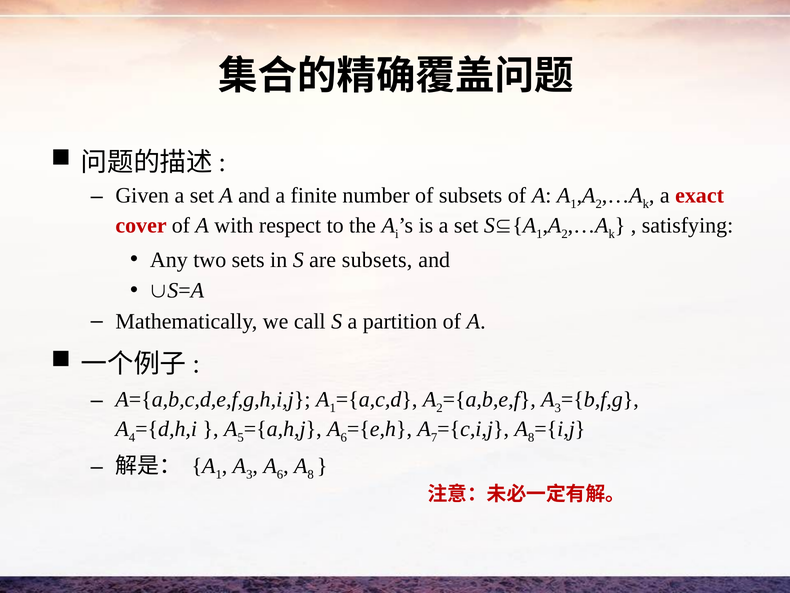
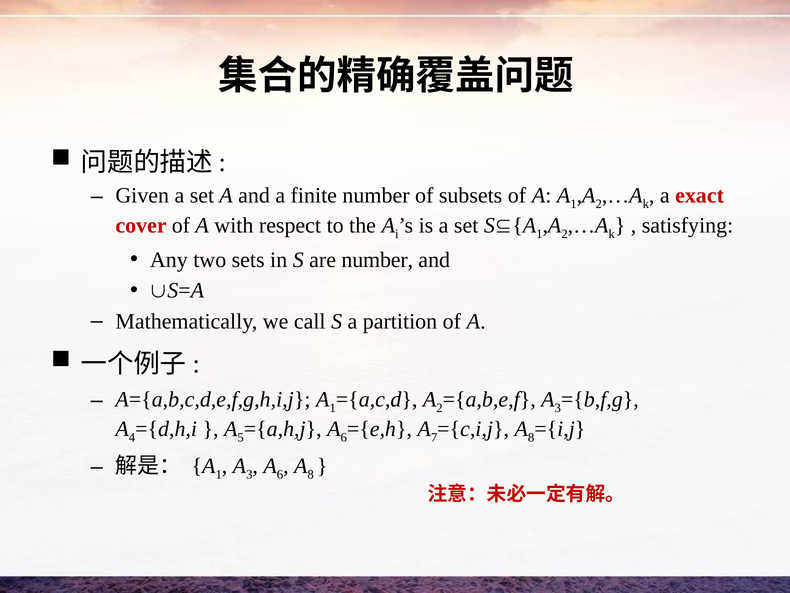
are subsets: subsets -> number (377, 260)
